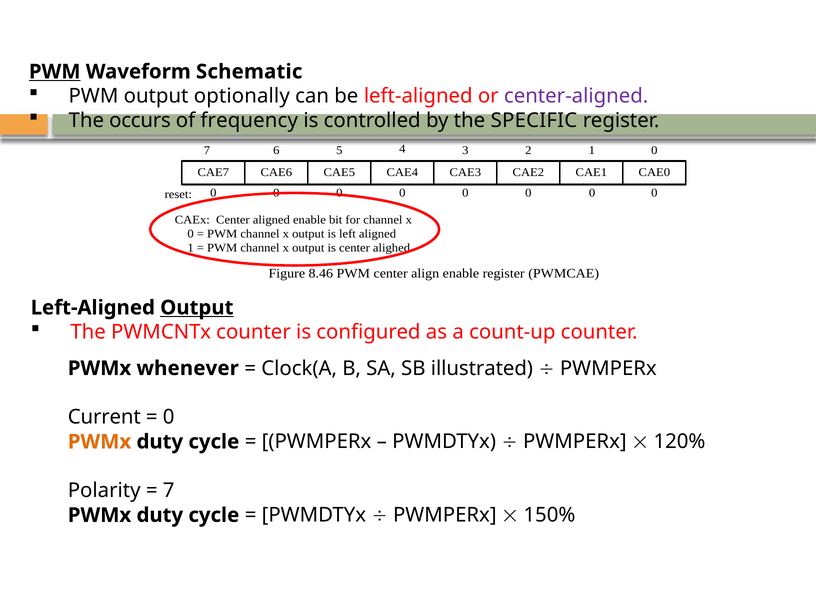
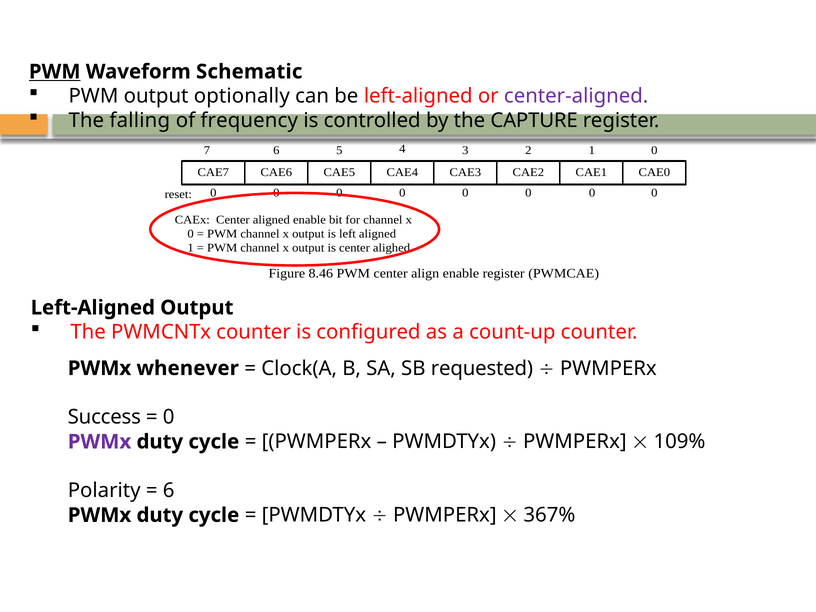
occurs: occurs -> falling (140, 121)
SPECIFIC: SPECIFIC -> CAPTURE (534, 121)
Output underline: present -> none (197, 308)
illustrated: illustrated -> requested (482, 368)
Current: Current -> Success (104, 417)
PWMx colour: orange -> purple (100, 442)
120%: 120% -> 109% (679, 442)
7: 7 -> 6 (169, 491)
150%: 150% -> 367% (549, 515)
